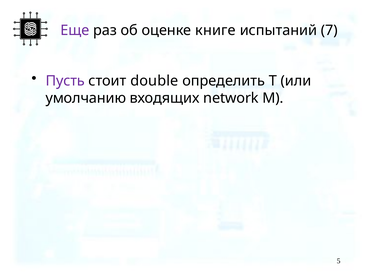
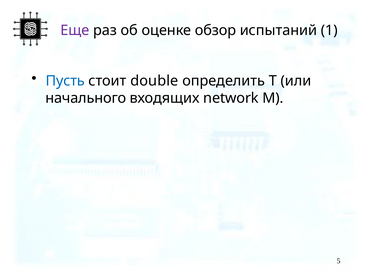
книге: книге -> обзор (216, 30)
7: 7 -> 1 (329, 30)
Пусть colour: purple -> blue (65, 81)
умолчанию: умолчанию -> начального (86, 98)
